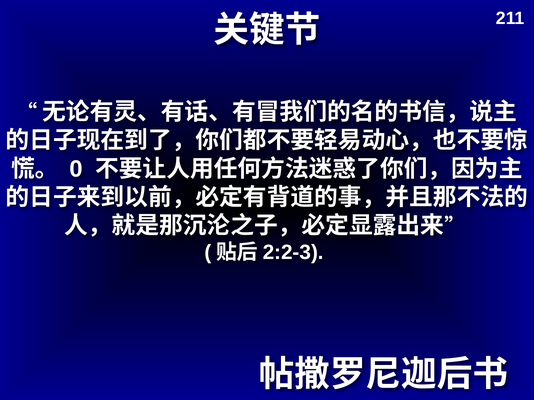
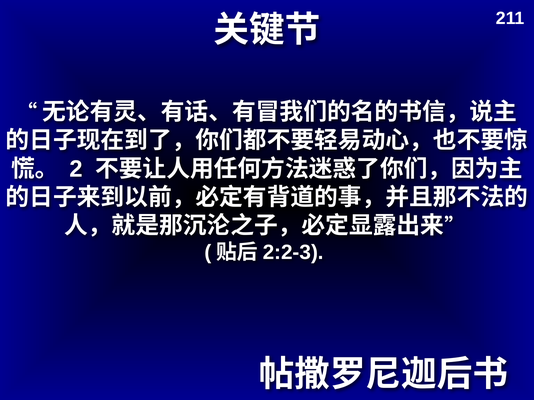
0: 0 -> 2 (76, 169)
